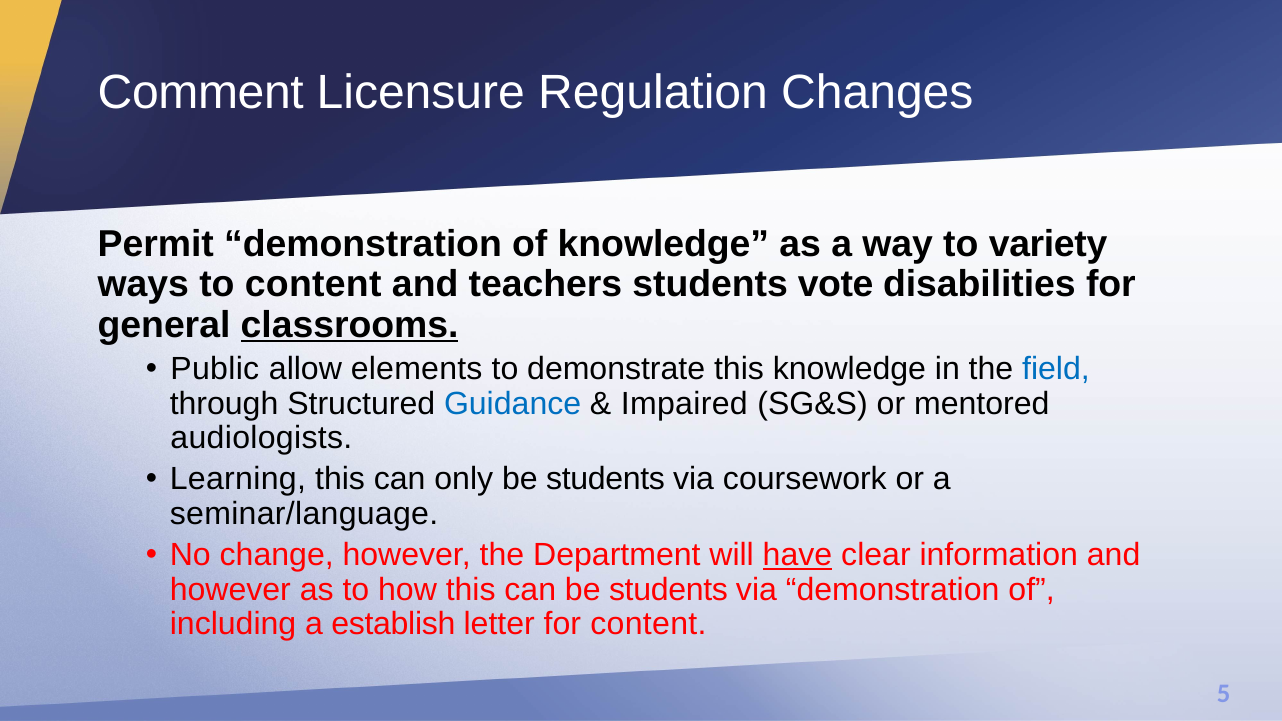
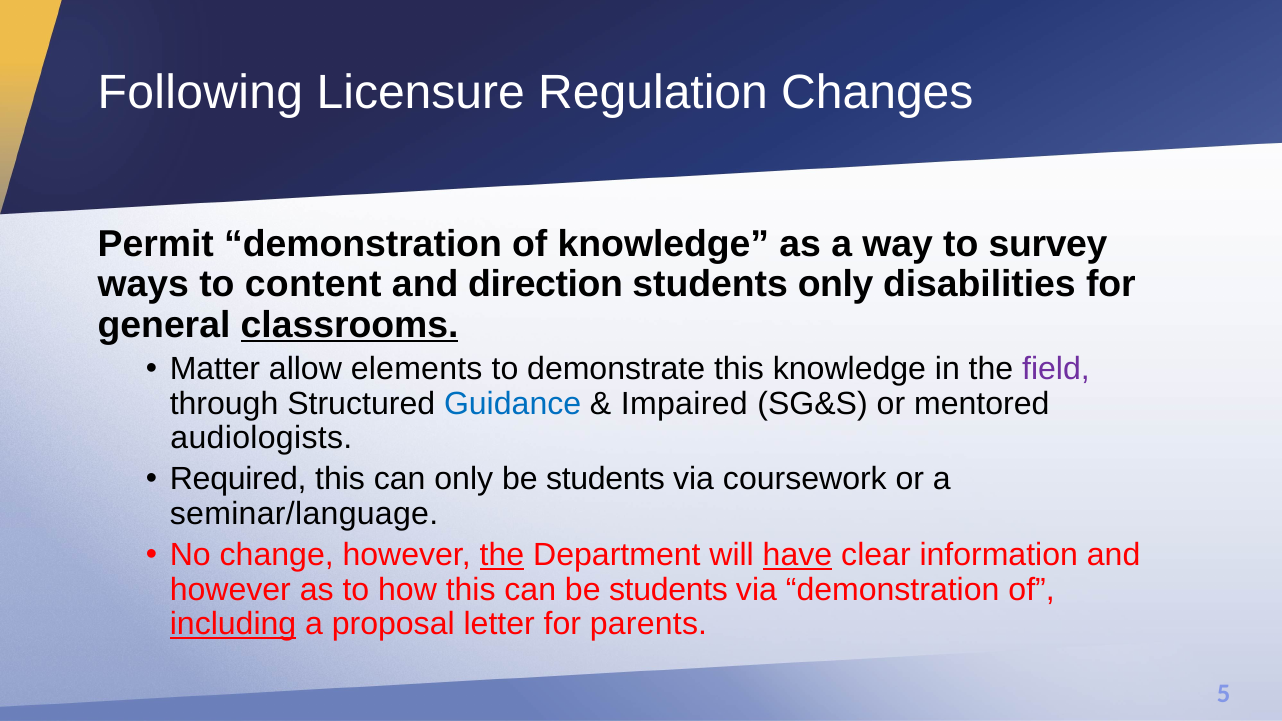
Comment: Comment -> Following (200, 93)
variety: variety -> survey (1048, 244)
teachers: teachers -> direction (546, 284)
students vote: vote -> only (836, 284)
Public: Public -> Matter (215, 369)
field colour: blue -> purple (1056, 369)
Learning: Learning -> Required (238, 479)
the underline: none -> present (502, 555)
including underline: none -> present (233, 624)
establish: establish -> proposal (393, 624)
for content: content -> parents (649, 624)
